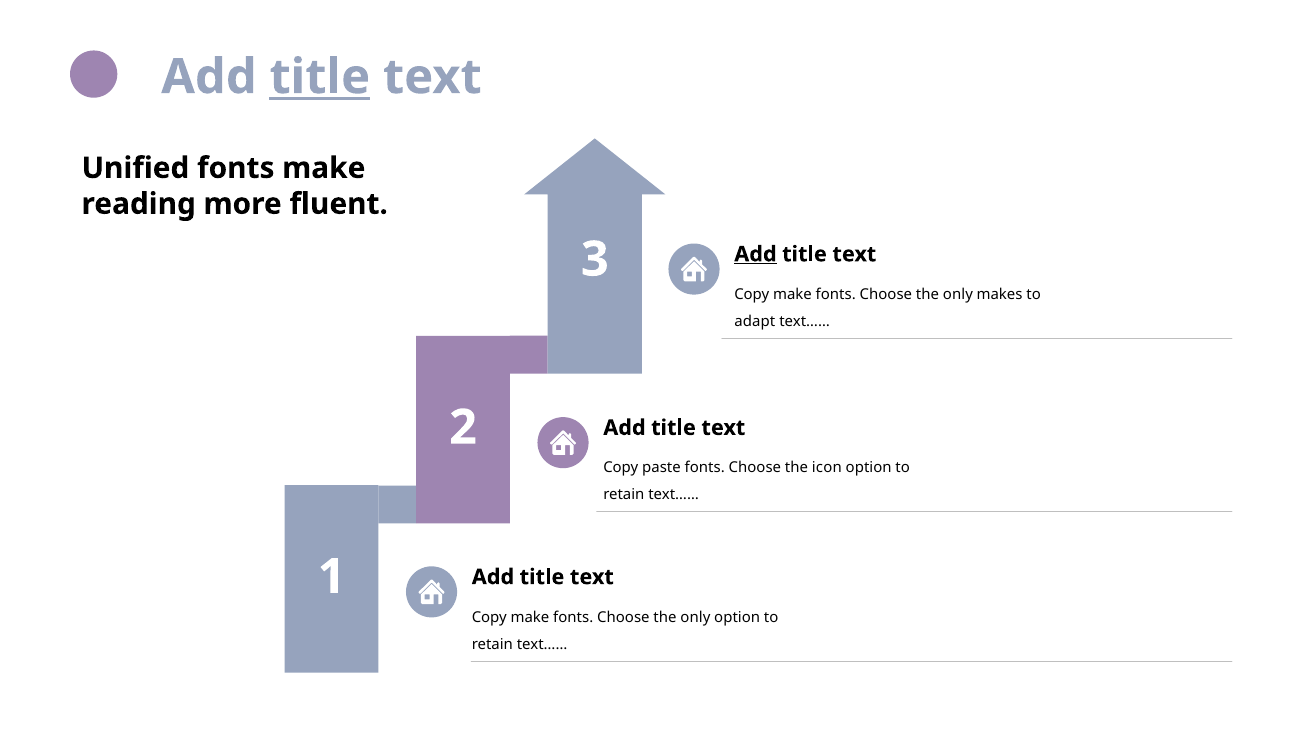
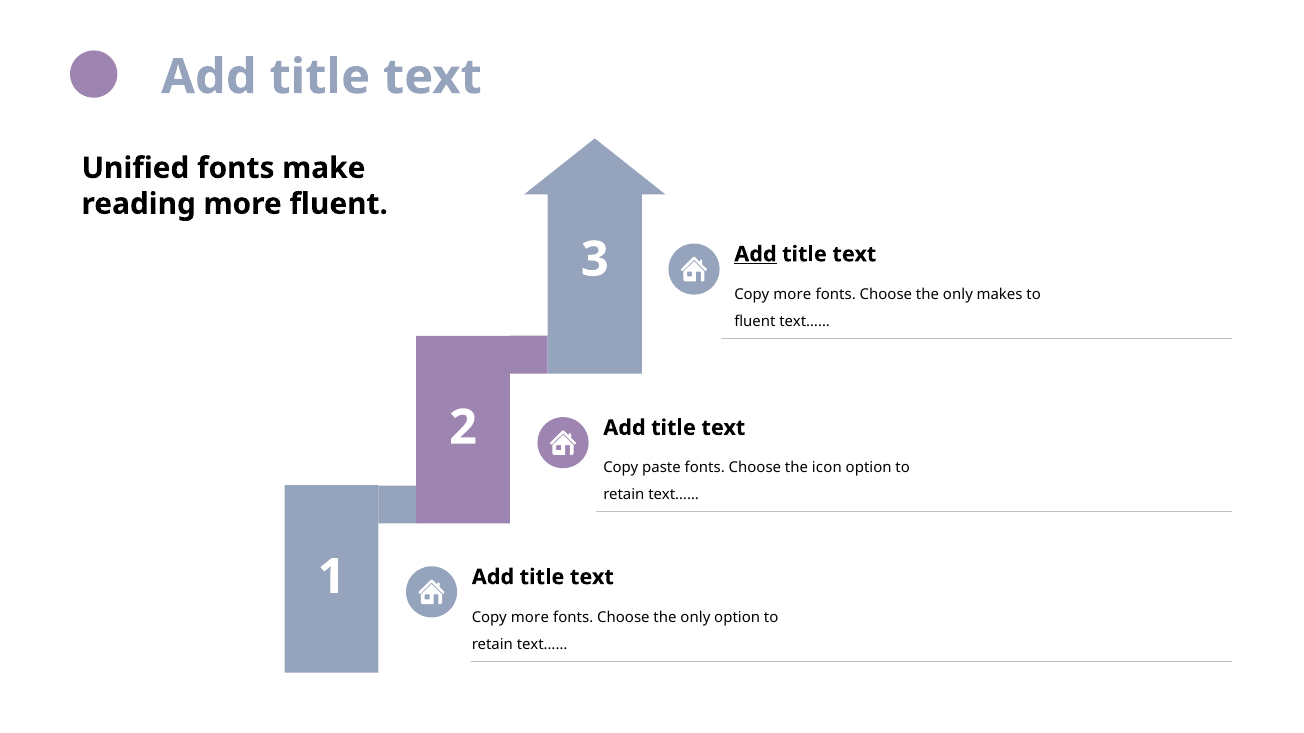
title underline: present -> none (320, 77)
make: make -> more (792, 295)
adapt: adapt -> fluent (755, 322)
make: make -> more (530, 618)
